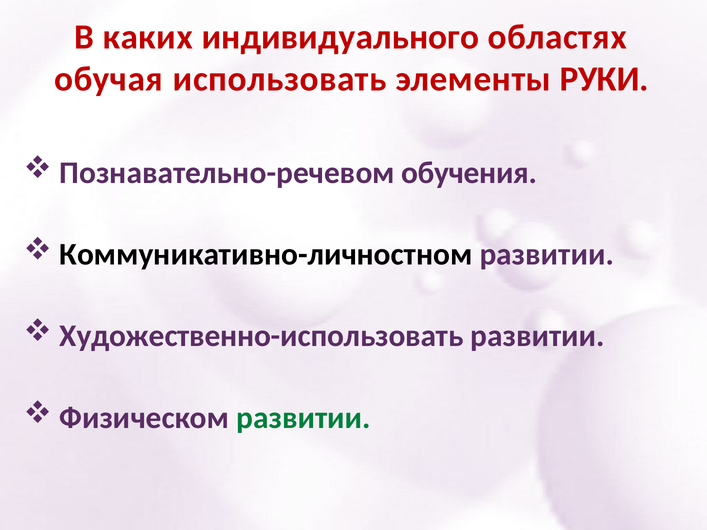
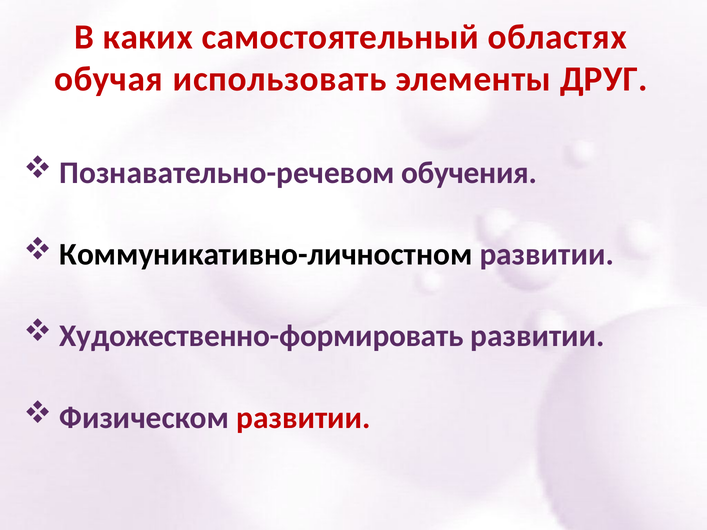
индивидуального: индивидуального -> самостоятельный (340, 37)
РУКИ: РУКИ -> ДРУГ (604, 79)
Художественно-использовать: Художественно-использовать -> Художественно-формировать (262, 336)
развитии colour: green -> red (303, 418)
